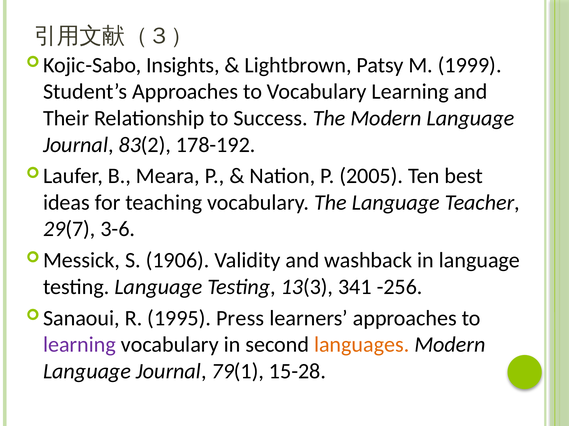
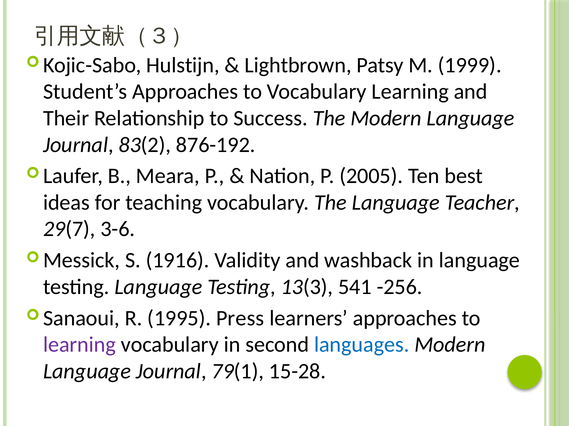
Insights: Insights -> Hulstijn (183, 65)
178-192: 178-192 -> 876-192 (216, 145)
1906: 1906 -> 1916 (178, 261)
341: 341 -> 541 (355, 287)
languages colour: orange -> blue (362, 345)
